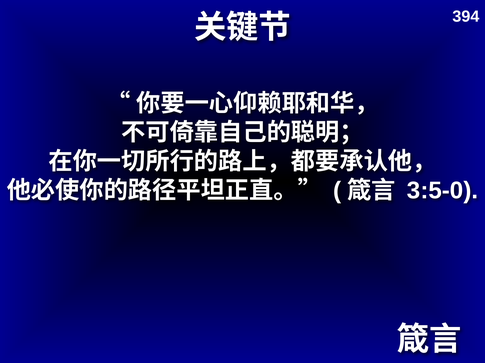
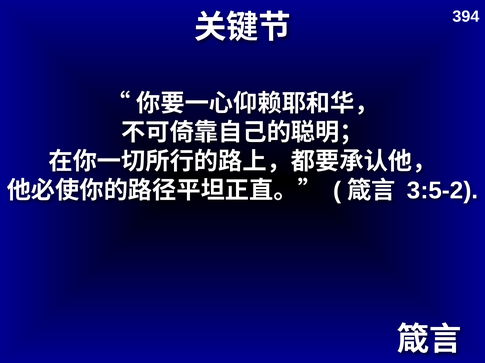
3:5-0: 3:5-0 -> 3:5-2 (443, 191)
